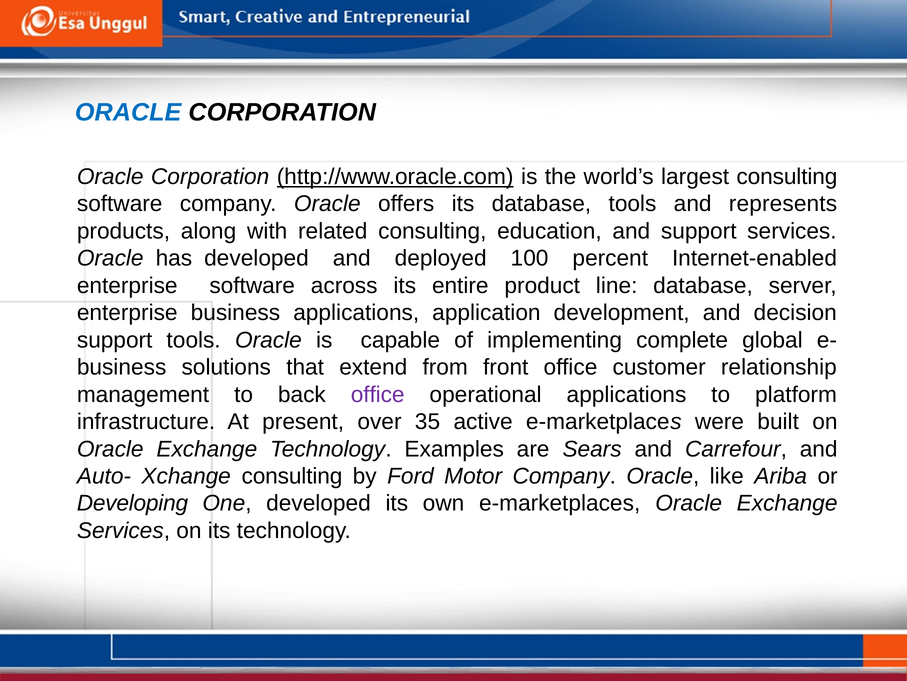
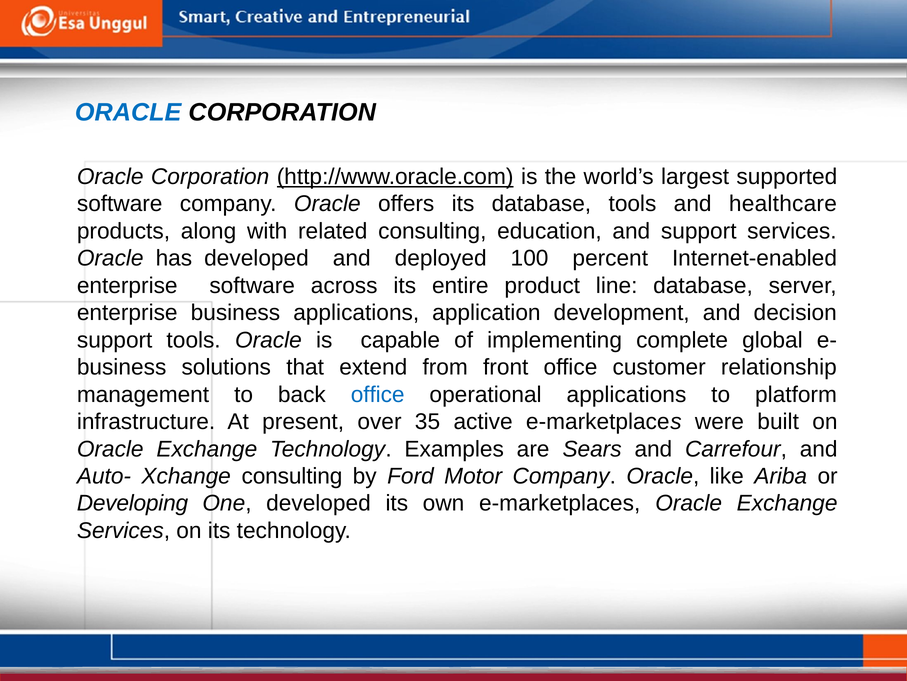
largest consulting: consulting -> supported (787, 176)
represents: represents -> healthcare (783, 204)
office colour: purple -> blue (378, 394)
